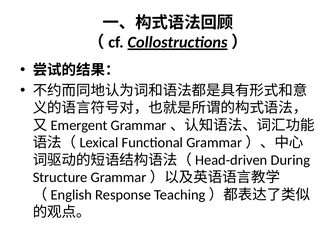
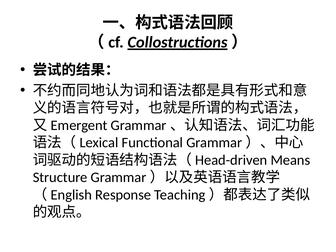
During: During -> Means (290, 160)
